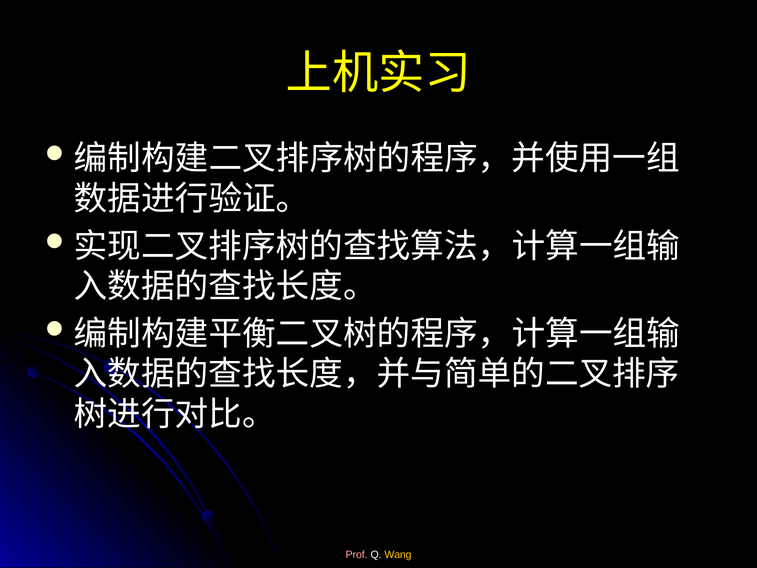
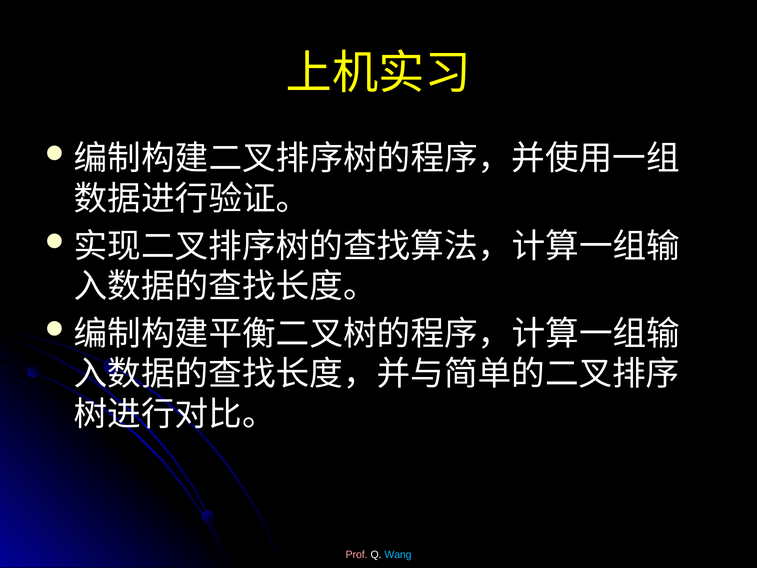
Wang colour: yellow -> light blue (398, 555)
